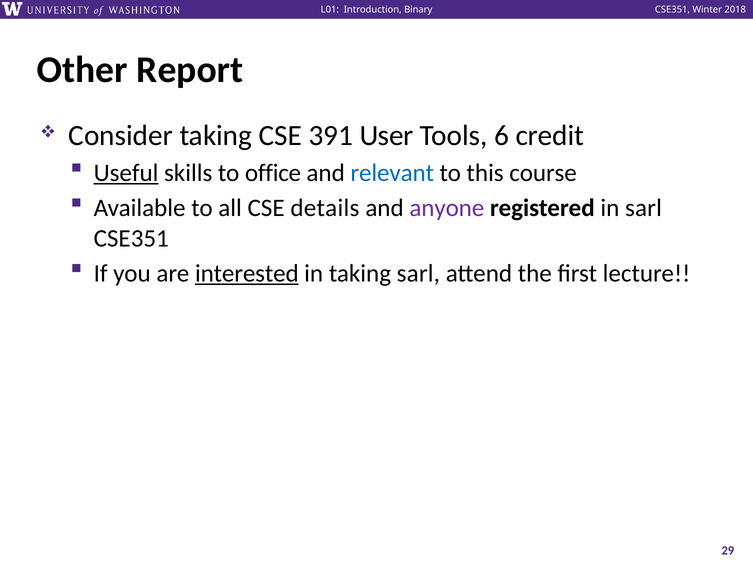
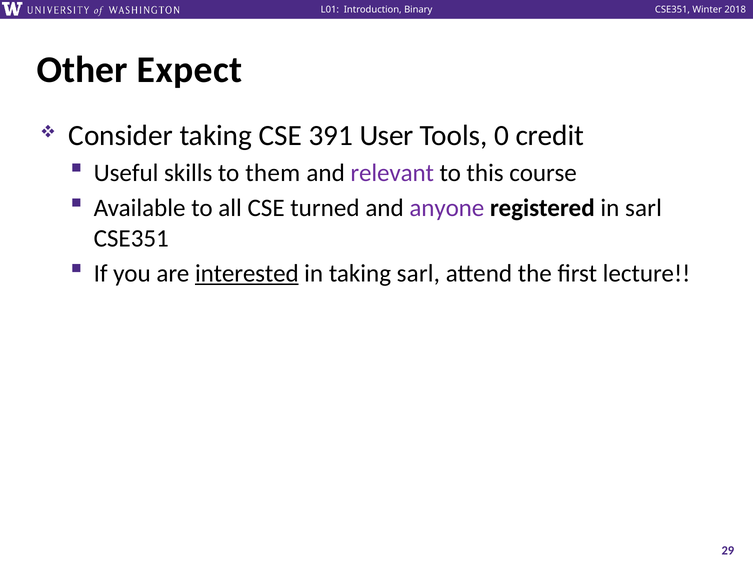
Report: Report -> Expect (190, 70)
6: 6 -> 0 (502, 136)
Useful underline: present -> none (126, 173)
office: office -> them (273, 173)
relevant colour: blue -> purple (392, 173)
details: details -> turned (325, 208)
